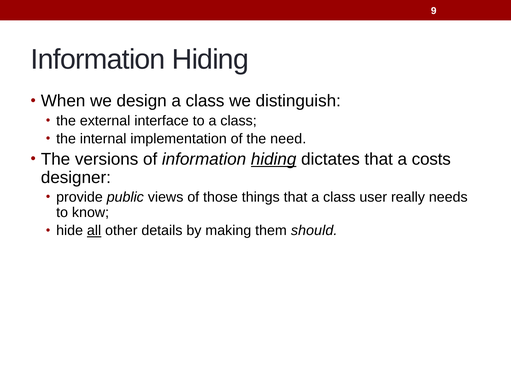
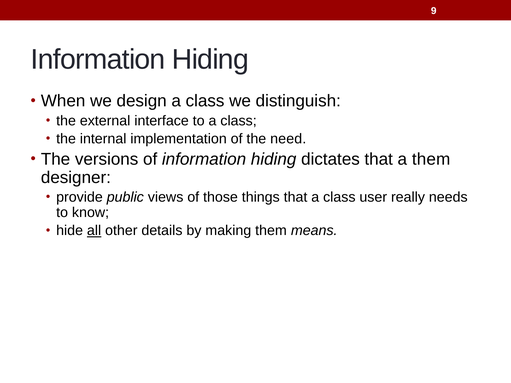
hiding underline: present -> none (274, 159)
a costs: costs -> them (431, 159)
should: should -> means (314, 231)
